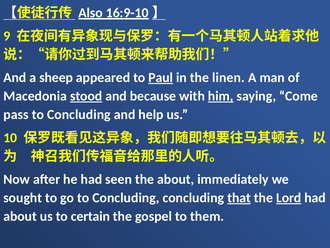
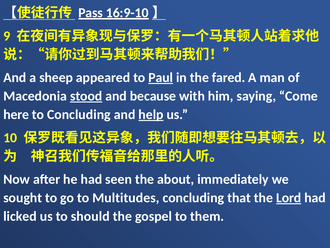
Also: Also -> Pass (91, 13)
linen: linen -> fared (229, 77)
him underline: present -> none (221, 96)
pass: pass -> here (16, 114)
help underline: none -> present (151, 114)
go to Concluding: Concluding -> Multitudes (126, 197)
that underline: present -> none (239, 197)
about: about -> licked (20, 216)
certain: certain -> should (90, 216)
